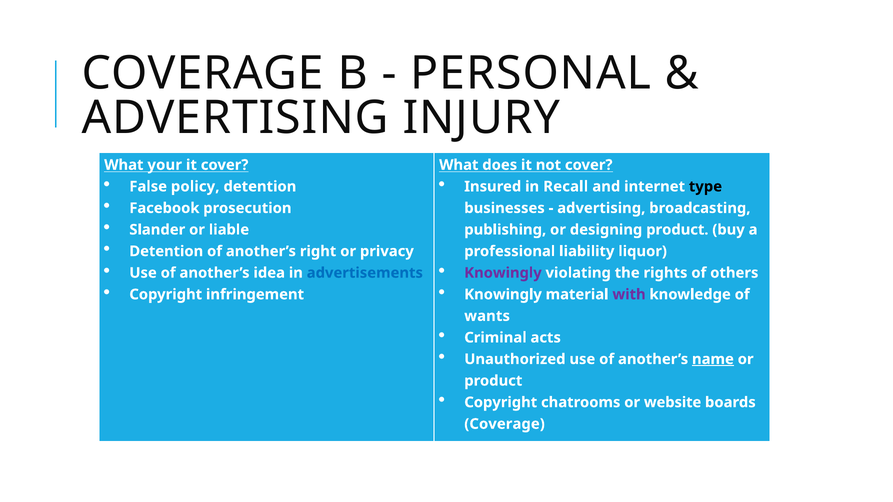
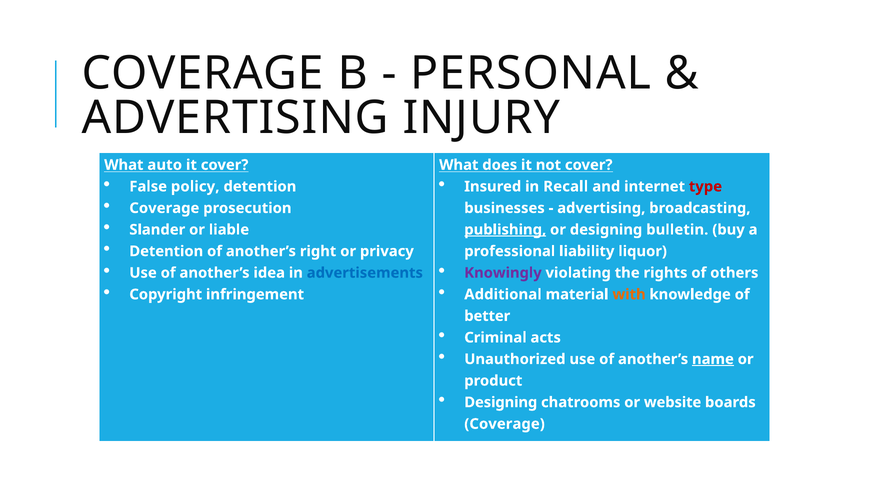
your: your -> auto (165, 165)
type colour: black -> red (705, 187)
Facebook: Facebook -> Coverage (164, 208)
publishing underline: none -> present (505, 230)
designing product: product -> bulletin (677, 230)
Knowingly: Knowingly -> Additional (503, 295)
with colour: purple -> orange (629, 295)
wants: wants -> better (487, 316)
Copyright: Copyright -> Designing (501, 403)
